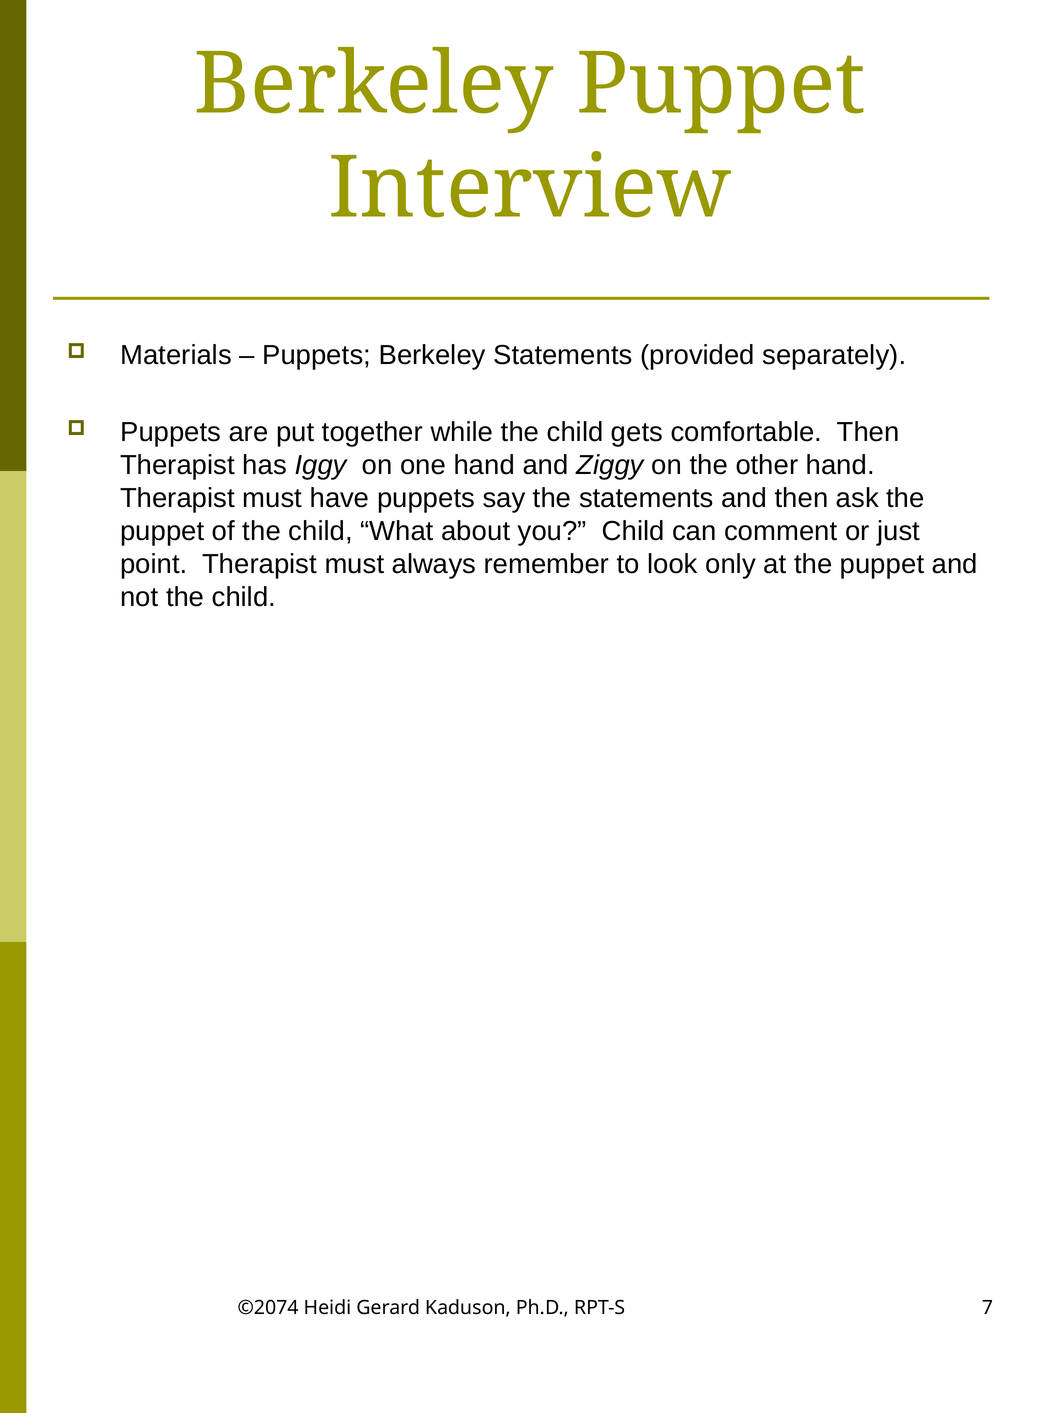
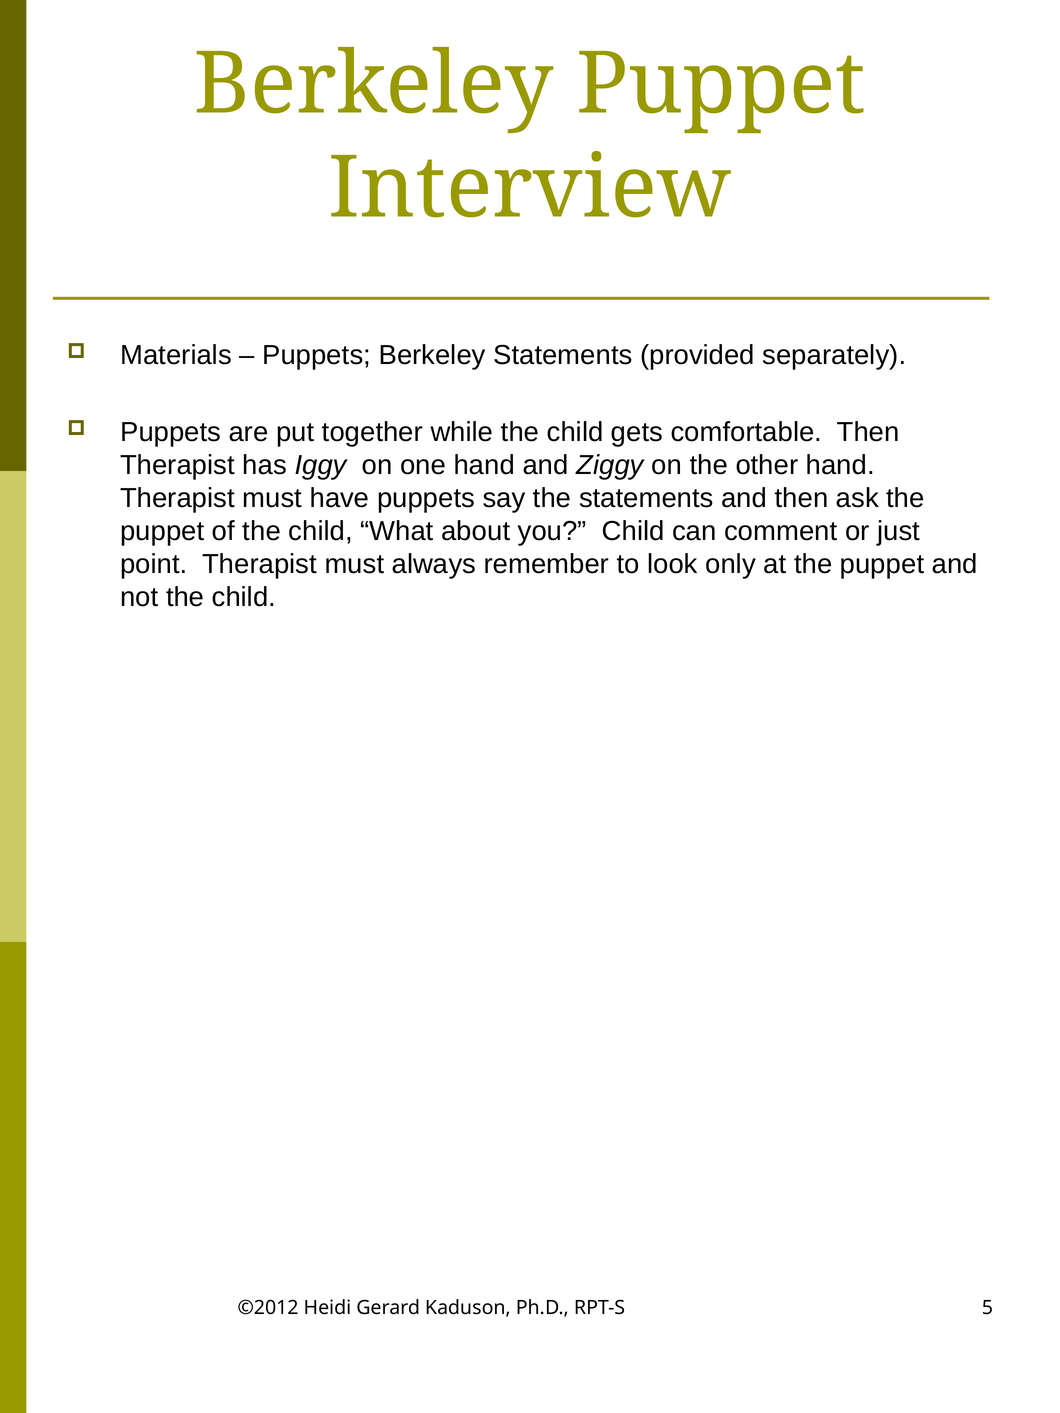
©2074: ©2074 -> ©2012 (268, 1308)
7: 7 -> 5 (987, 1308)
